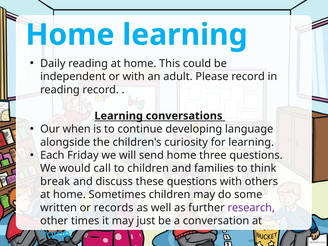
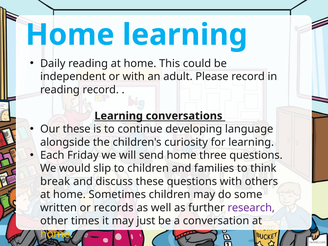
Our when: when -> these (77, 129)
call: call -> slip (102, 168)
home colour: light blue -> yellow (56, 234)
